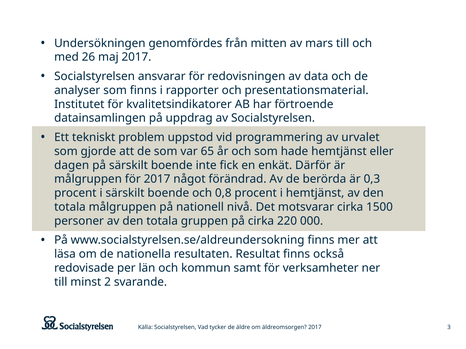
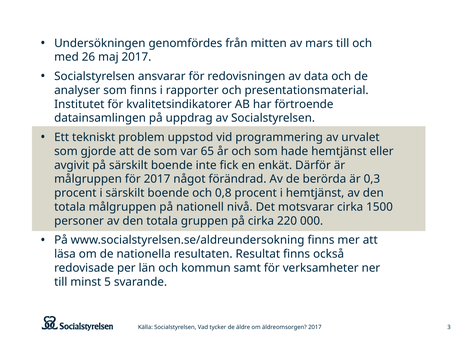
dagen: dagen -> avgivit (72, 165)
2: 2 -> 5 (108, 282)
